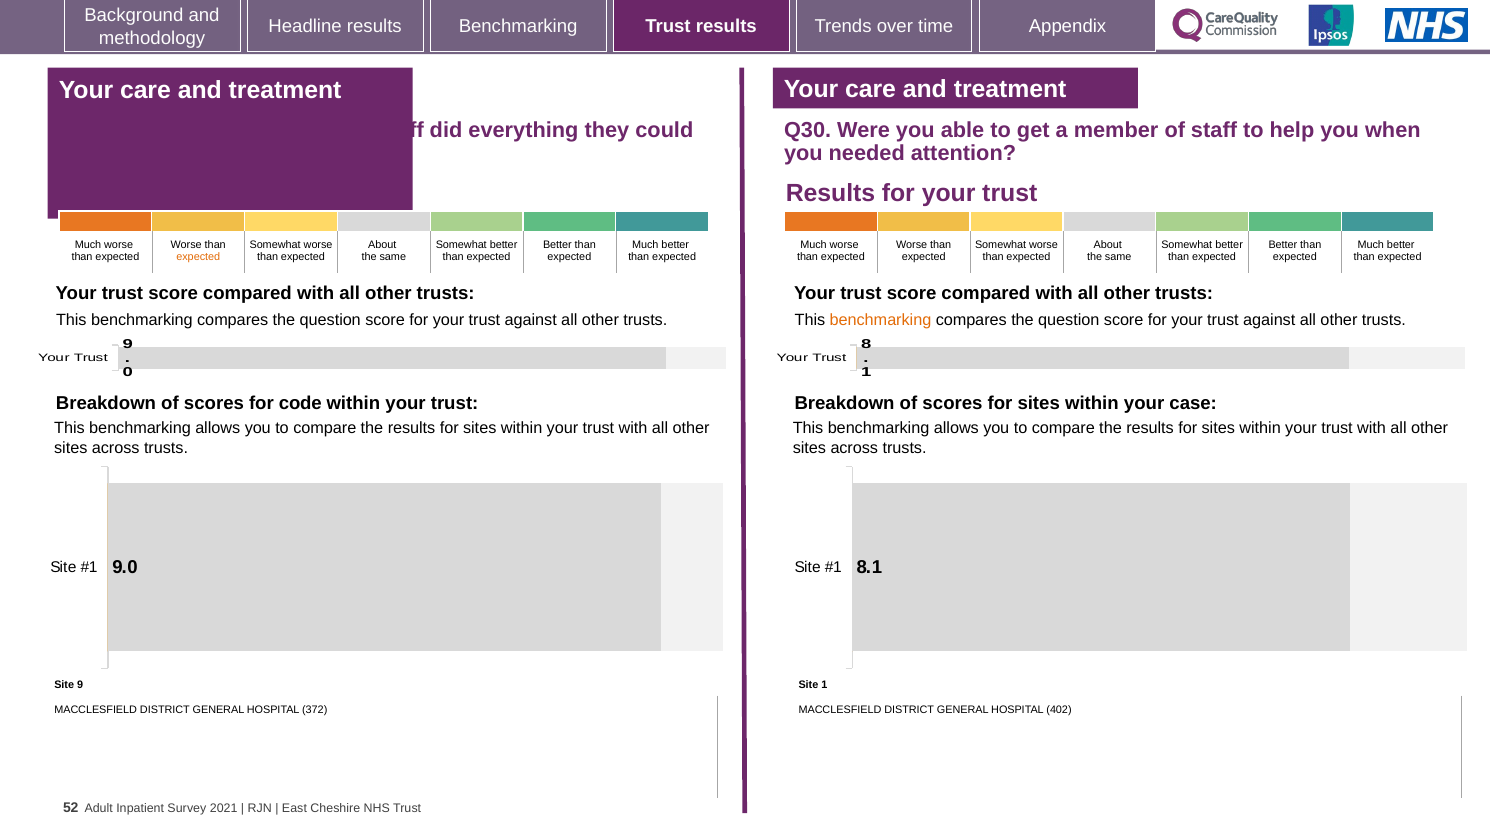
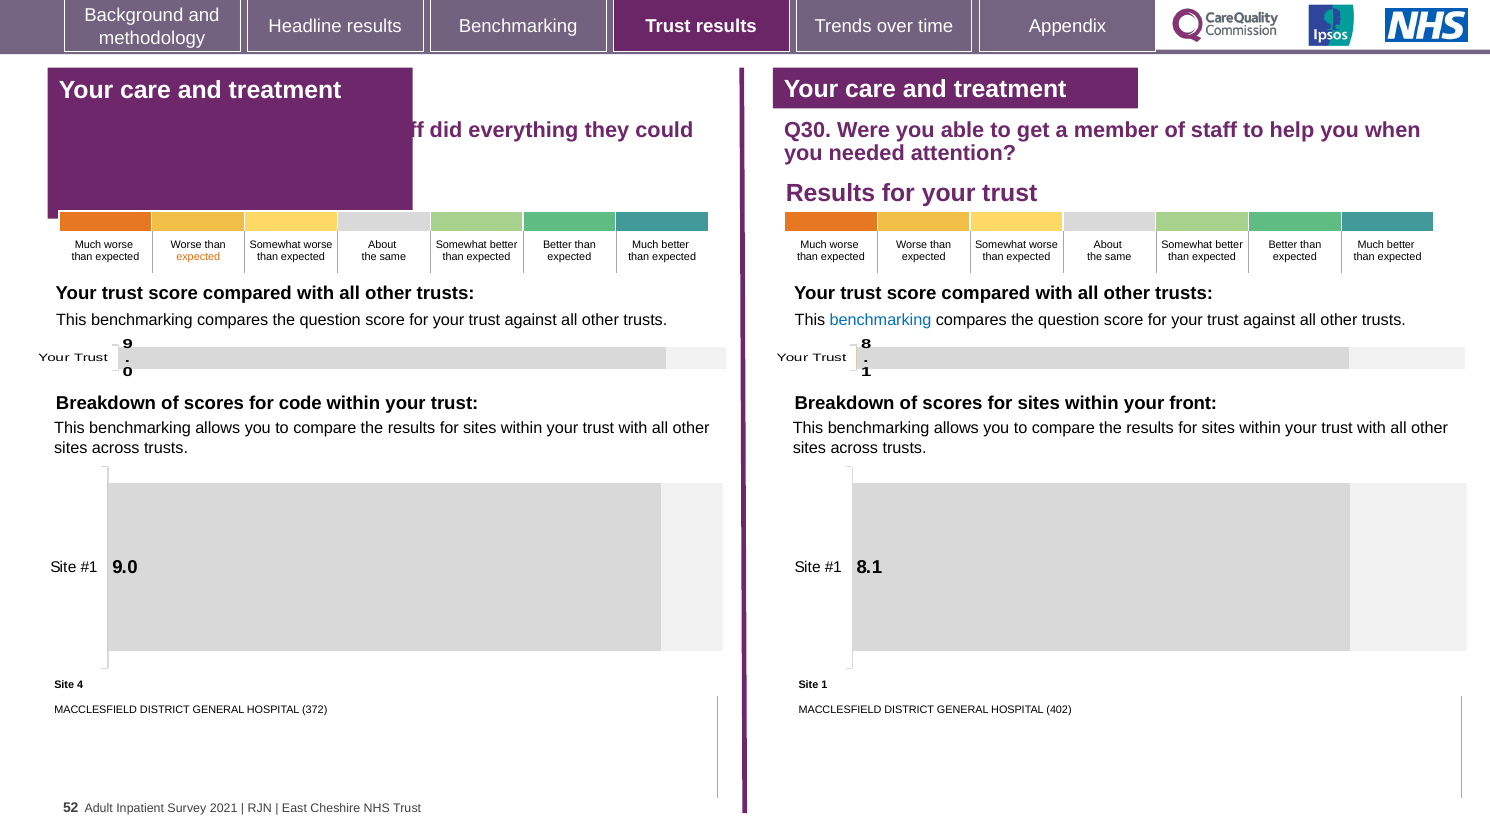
benchmarking colour: orange -> blue (880, 320)
case: case -> front (1193, 403)
Site 9: 9 -> 4 (80, 685)
